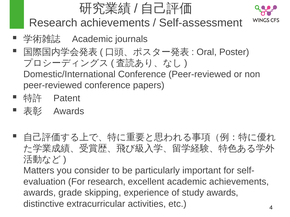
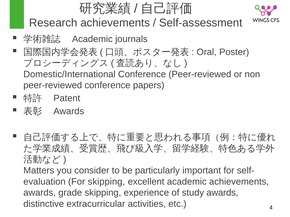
For research: research -> skipping (106, 182)
